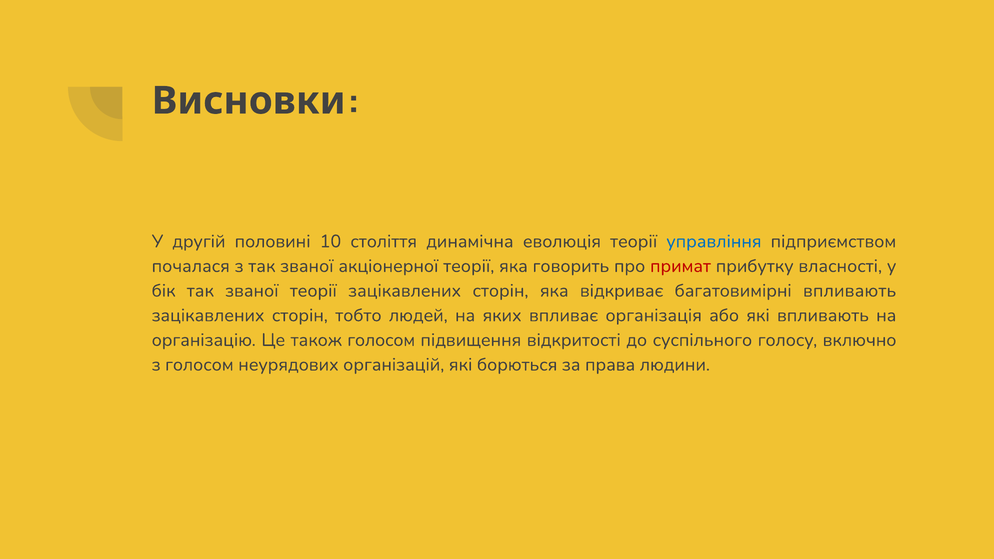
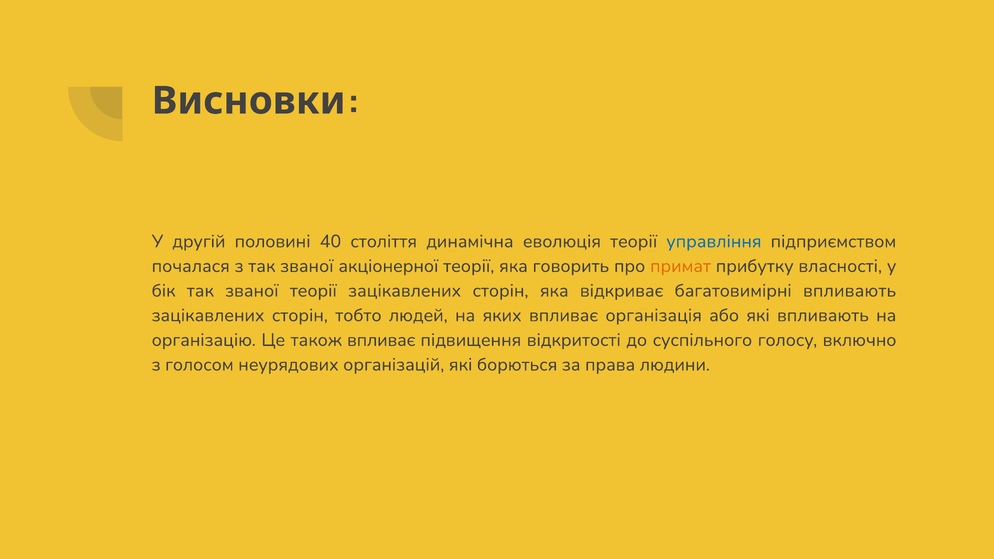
10: 10 -> 40 (330, 241)
примат colour: red -> orange (681, 266)
також голосом: голосом -> впливає (381, 340)
